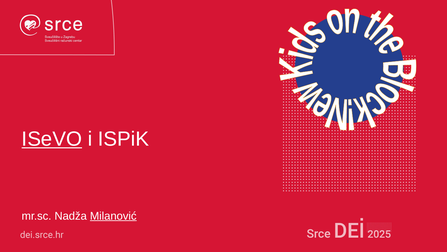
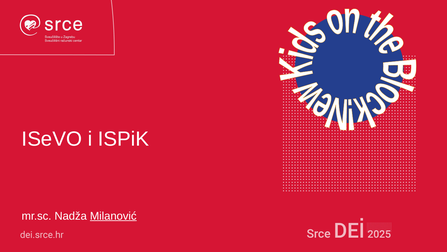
ISeVO underline: present -> none (52, 139)
